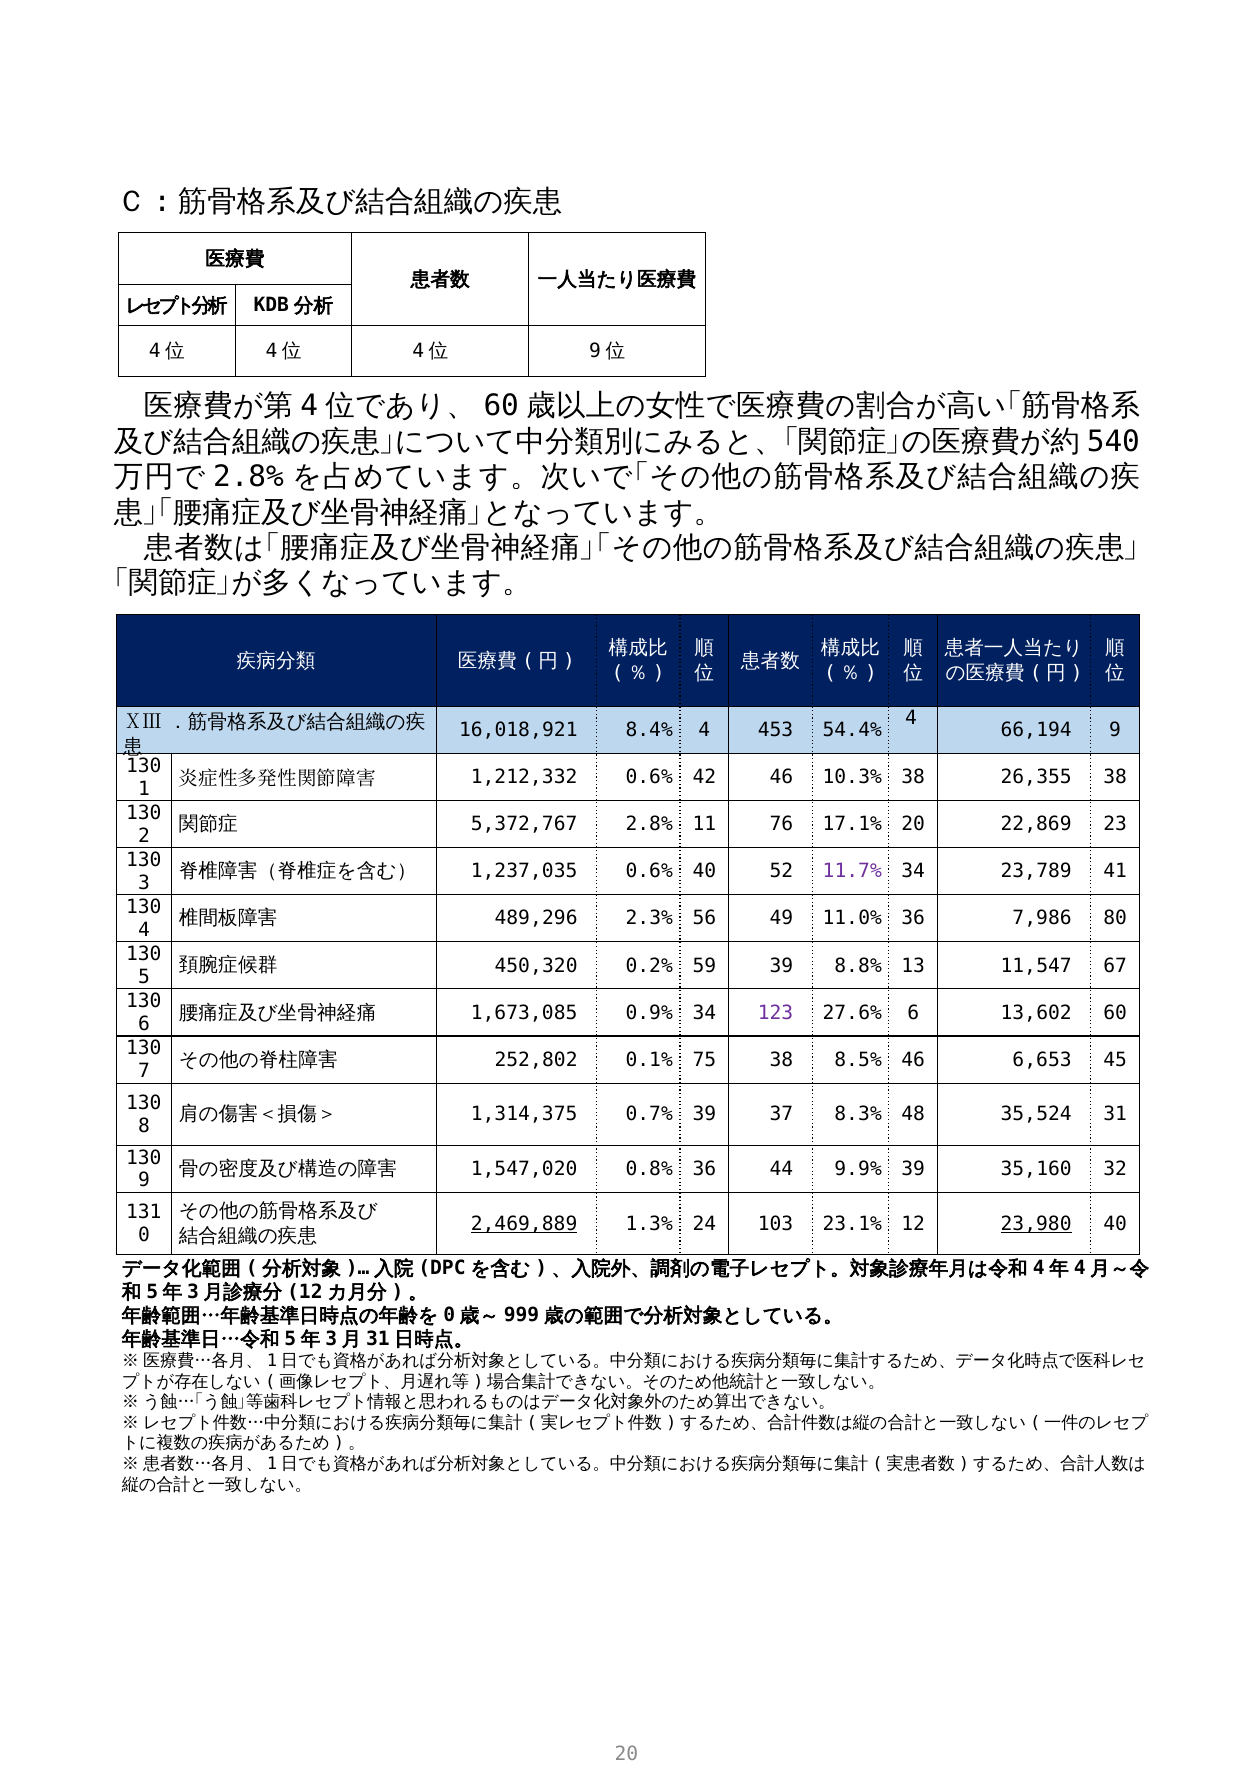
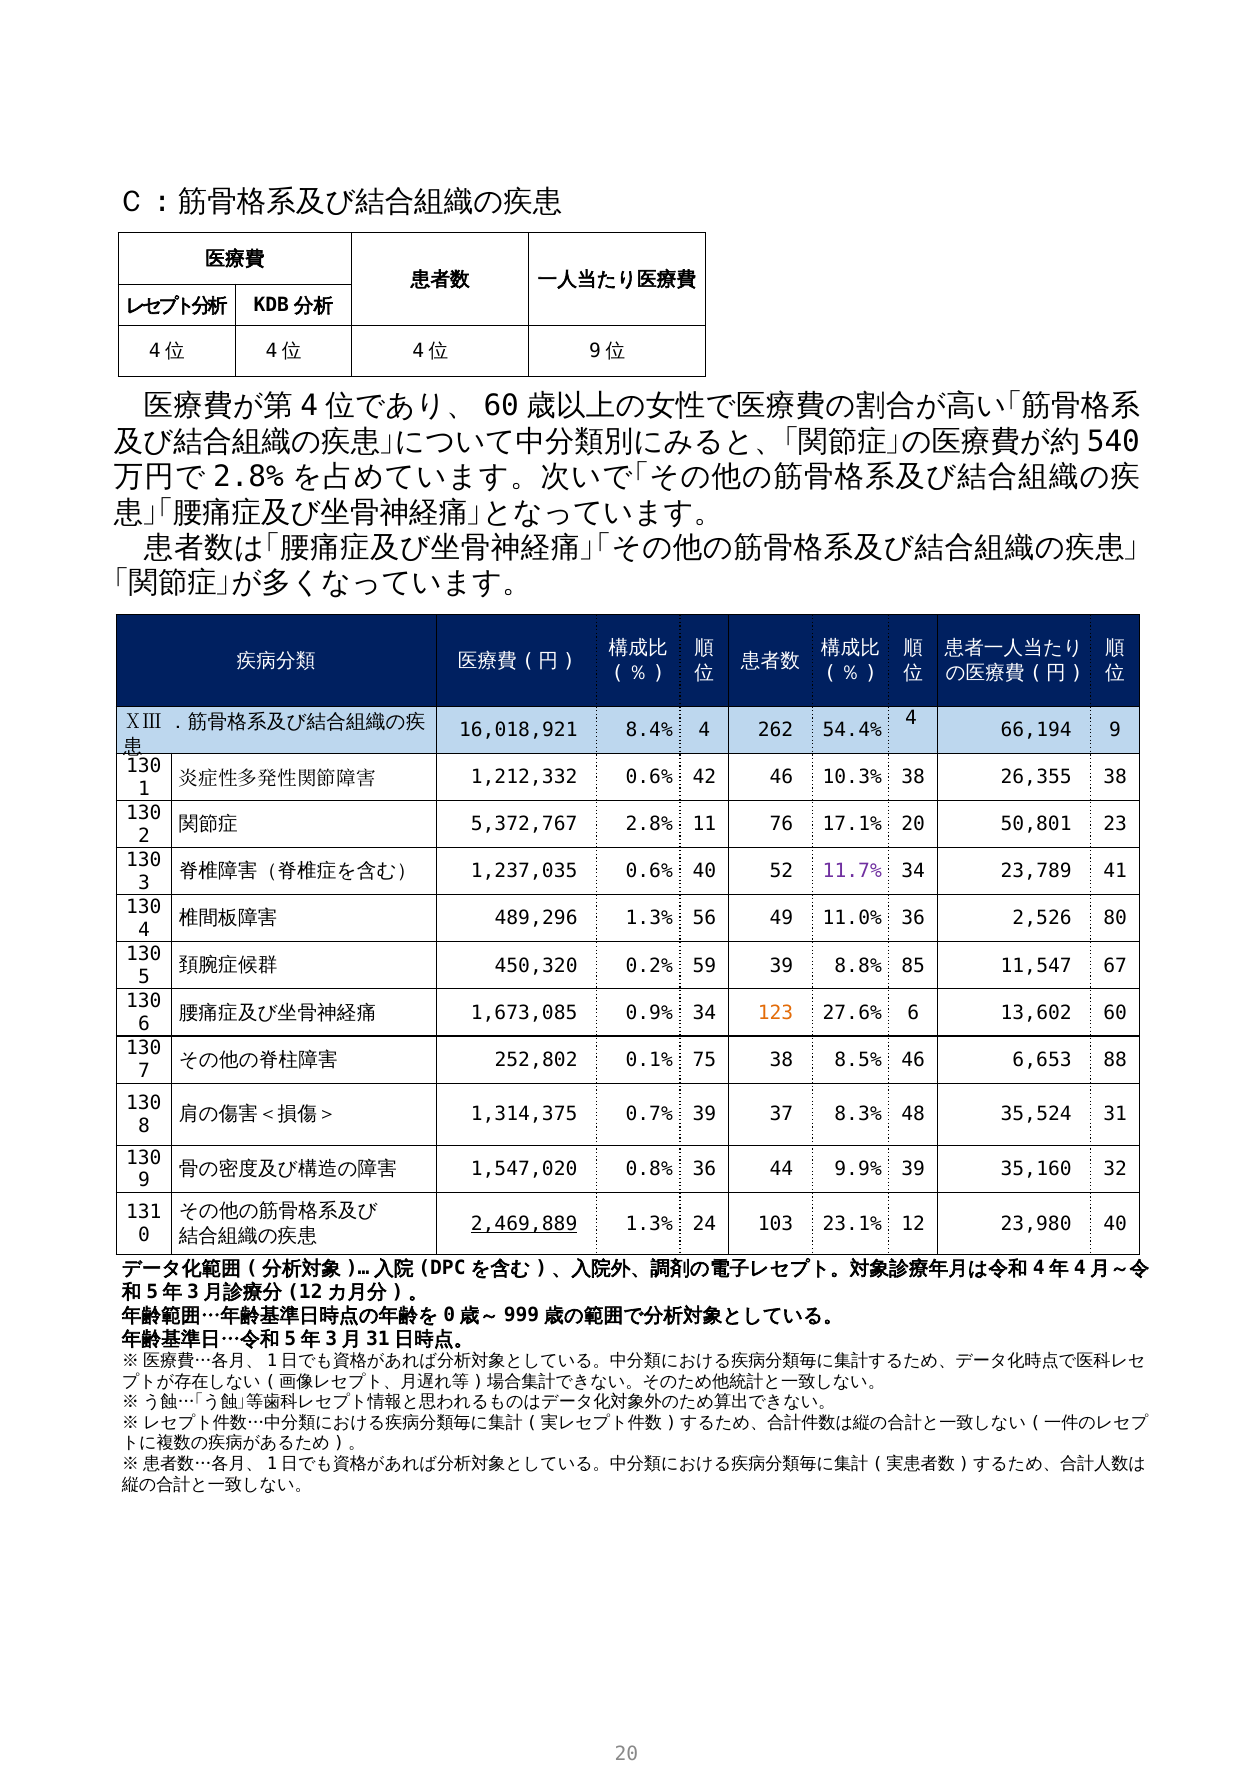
453: 453 -> 262 (776, 730)
22,869: 22,869 -> 50,801 (1036, 824)
489,296 2.3%: 2.3% -> 1.3% (649, 919)
7,986: 7,986 -> 2,526 (1042, 919)
13: 13 -> 85 (913, 966)
123 colour: purple -> orange (776, 1013)
45: 45 -> 88 (1115, 1060)
23,980 underline: present -> none (1036, 1224)
